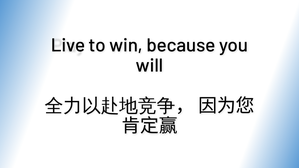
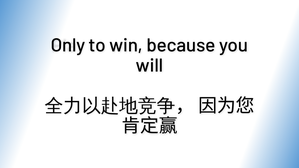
Live: Live -> Only (68, 45)
